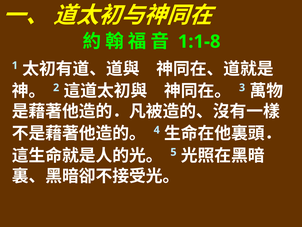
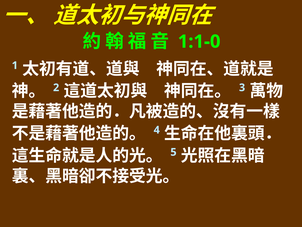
1:1-8: 1:1-8 -> 1:1-0 (199, 42)
